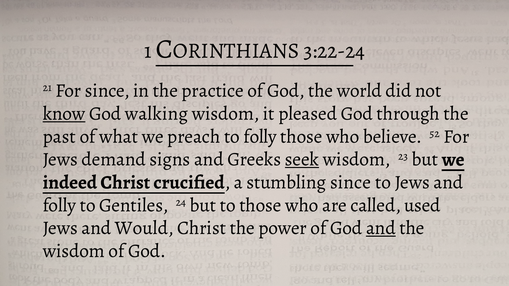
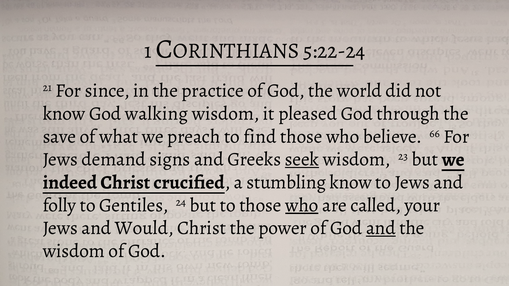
3:22-24: 3:22-24 -> 5:22-24 (334, 51)
know underline: present -> none (64, 114)
past: past -> save (59, 137)
to folly: folly -> find (260, 137)
52: 52 -> 66 (435, 134)
stumbling since: since -> know (351, 182)
who underline: none -> present (302, 205)
used: used -> your (422, 205)
